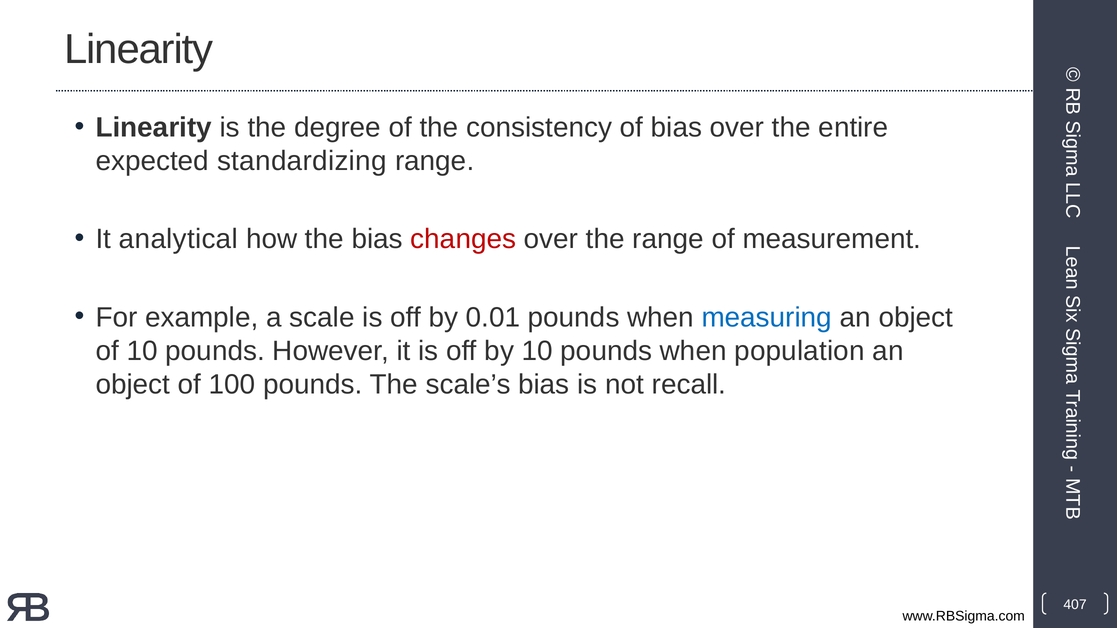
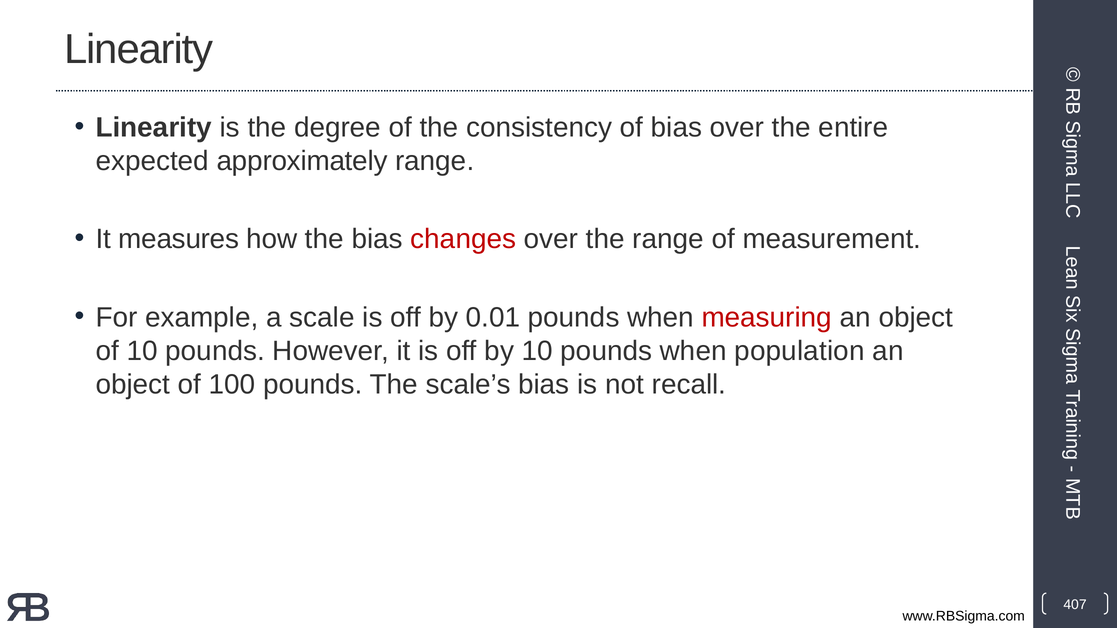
standardizing: standardizing -> approximately (302, 161)
analytical: analytical -> measures (179, 239)
measuring colour: blue -> red (767, 317)
